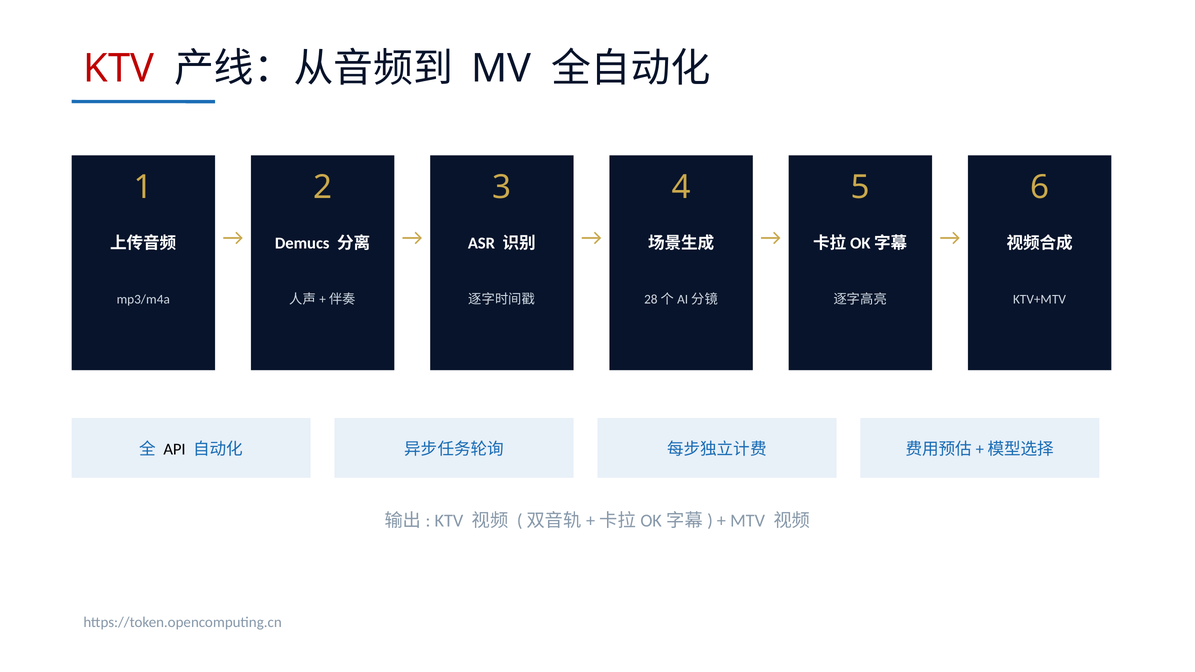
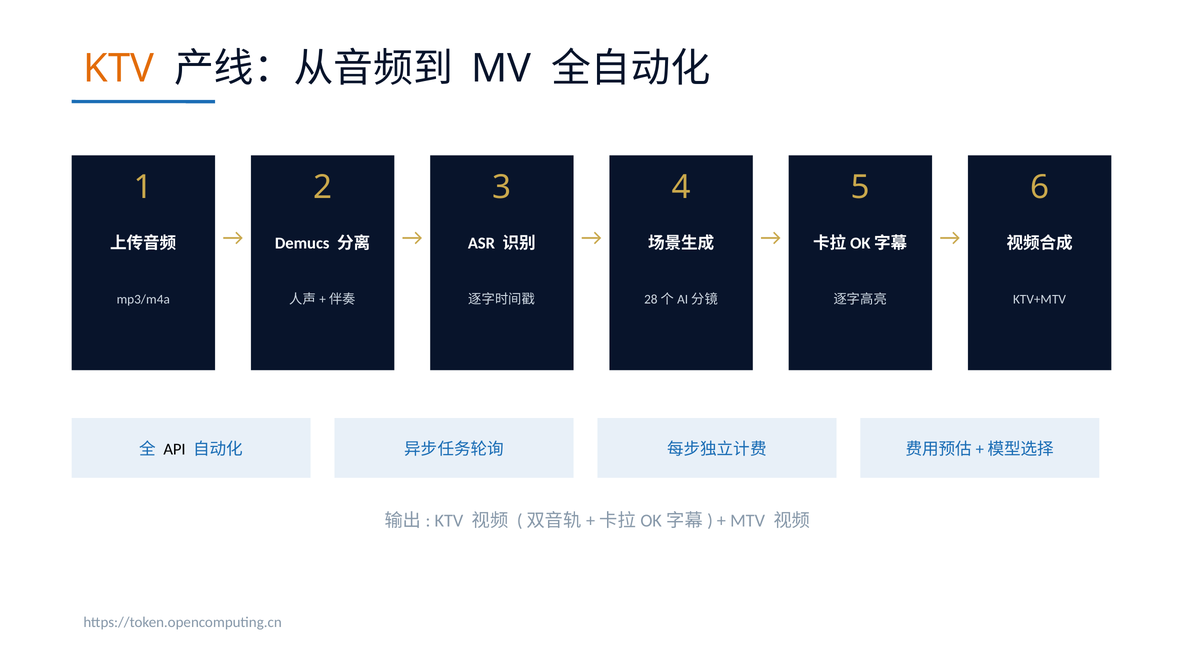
KTV colour: red -> orange (119, 68)
